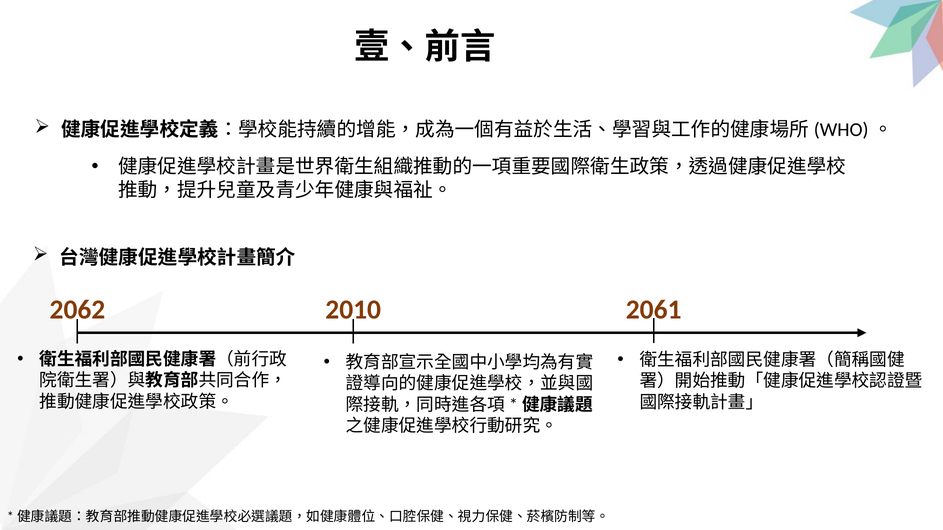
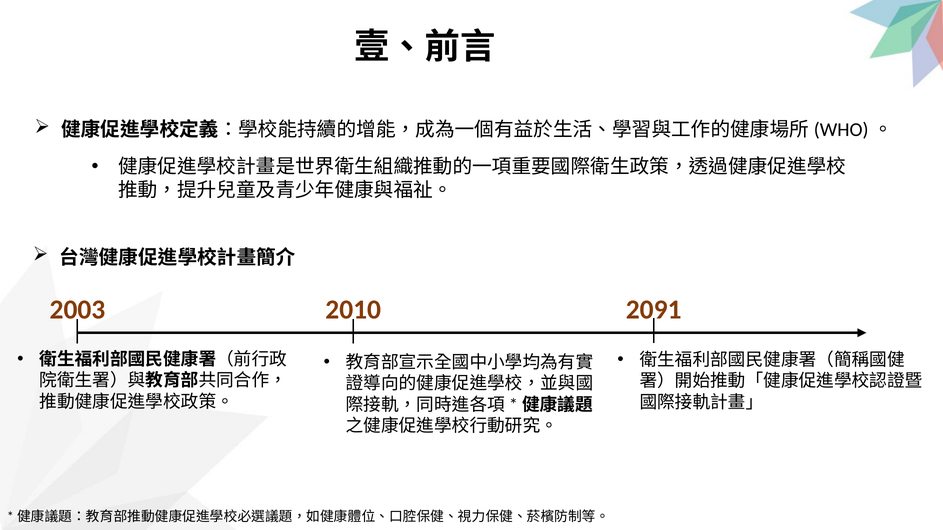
2062: 2062 -> 2003 (77, 310)
2061: 2061 -> 2091 (654, 310)
